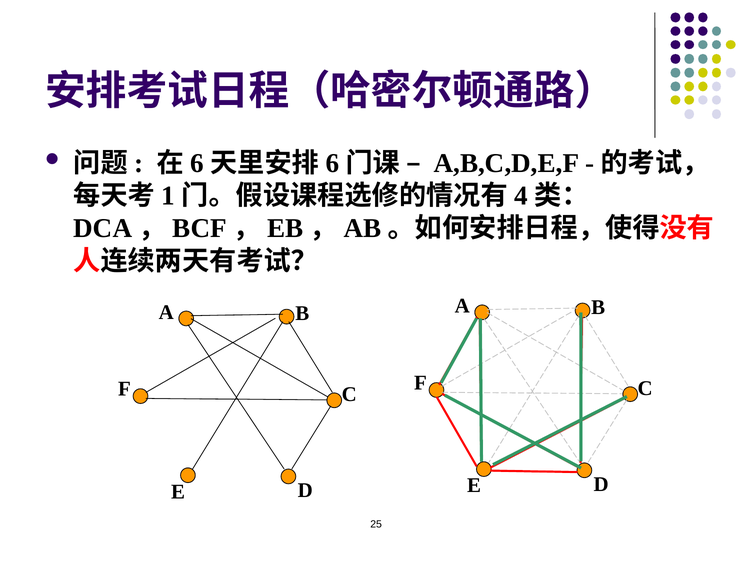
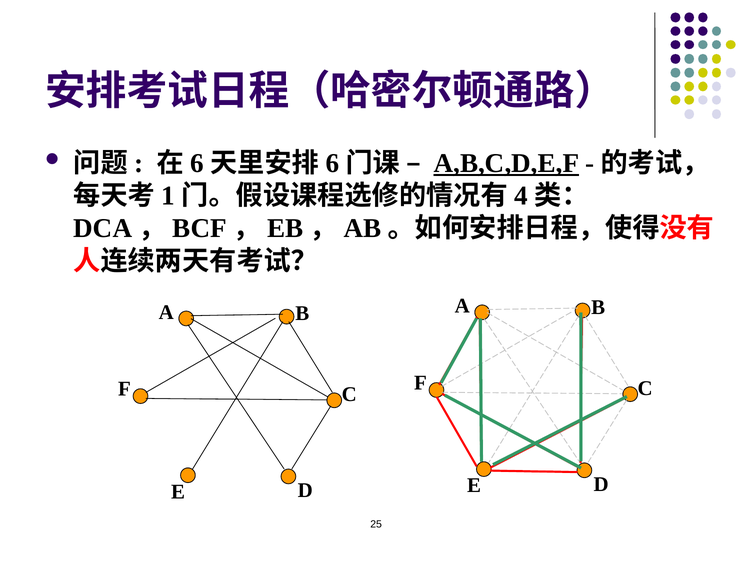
A,B,C,D,E,F underline: none -> present (506, 163)
